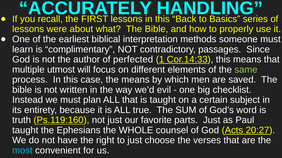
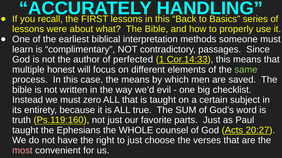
utmost: utmost -> honest (61, 70)
plan: plan -> zero (92, 100)
most colour: light blue -> pink (22, 151)
